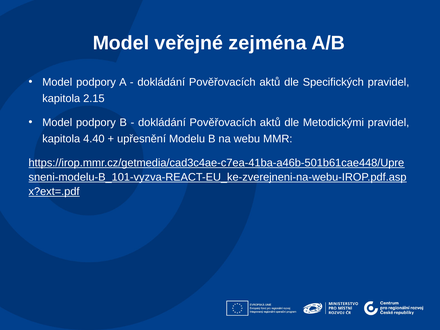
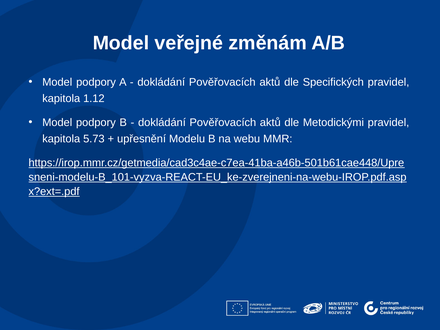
zejména: zejména -> změnám (268, 43)
2.15: 2.15 -> 1.12 (94, 99)
4.40: 4.40 -> 5.73 (94, 139)
